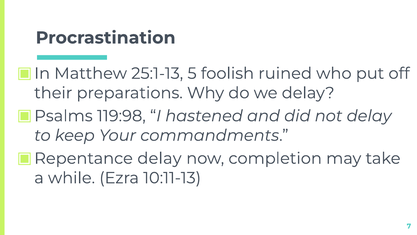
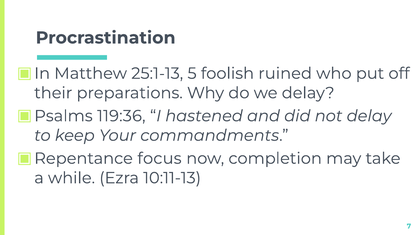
119:98: 119:98 -> 119:36 (121, 116)
Repentance delay: delay -> focus (159, 158)
